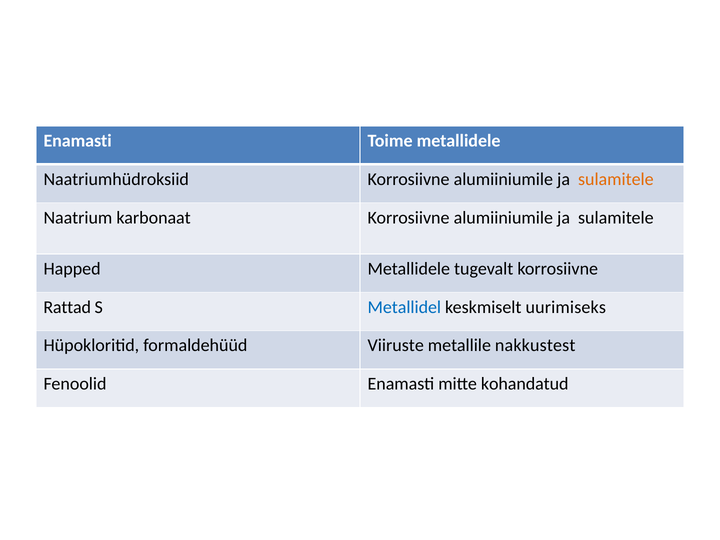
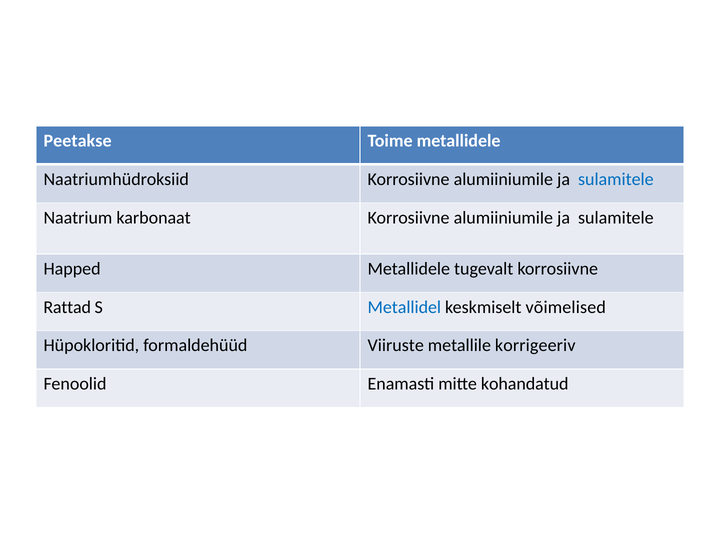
Enamasti: Enamasti -> Peetakse (78, 141)
sulamitele colour: orange -> blue (616, 179)
uurimiseks: uurimiseks -> võimelised (566, 307)
nakkustest: nakkustest -> korrigeeriv (535, 345)
